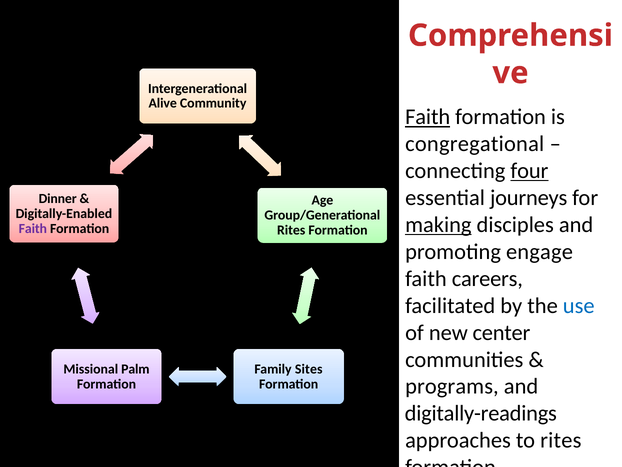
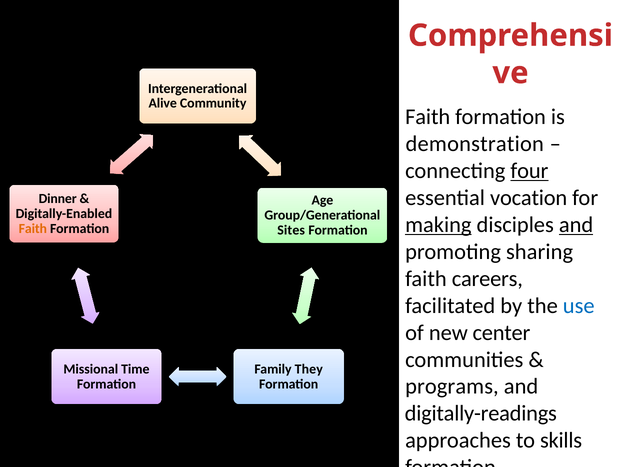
Faith underline: present -> none (428, 117)
congregational: congregational -> demonstration (475, 144)
journeys: journeys -> vocation (529, 198)
and underline: none -> present (576, 225)
Faith colour: purple -> orange (33, 228)
Rites: Rites -> Sites (291, 230)
engage: engage -> sharing (540, 251)
Palm: Palm -> Time (135, 369)
Sites: Sites -> They (309, 369)
to rites: rites -> skills (561, 440)
